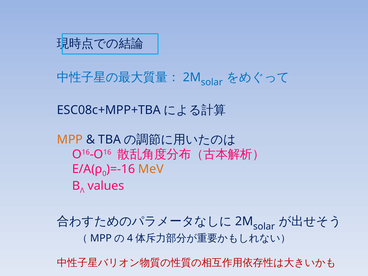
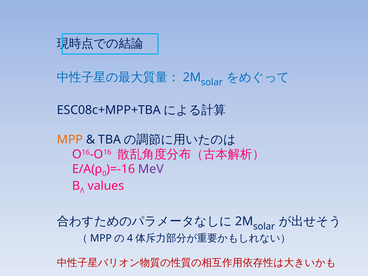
MeV colour: orange -> purple (151, 169)
